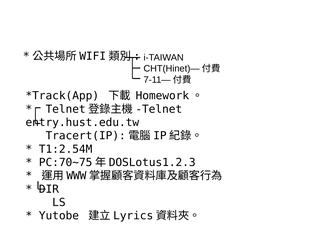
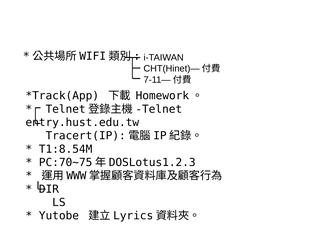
T1:2.54M: T1:2.54M -> T1:8.54M (66, 149)
